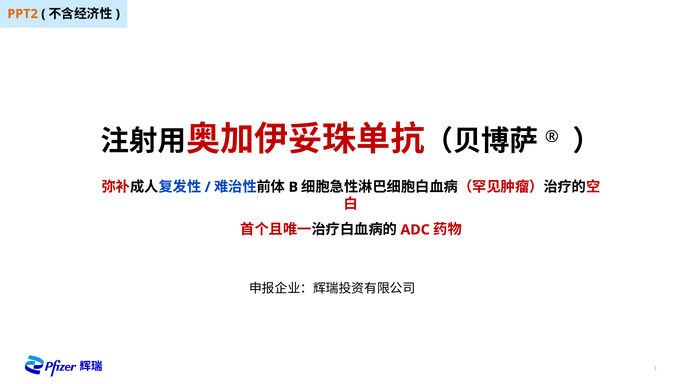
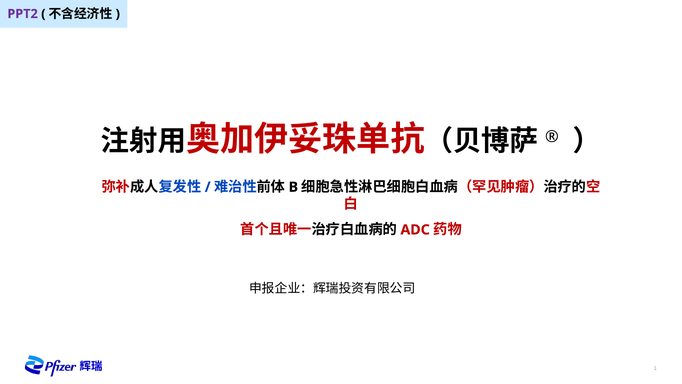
PPT2 colour: orange -> purple (23, 14)
